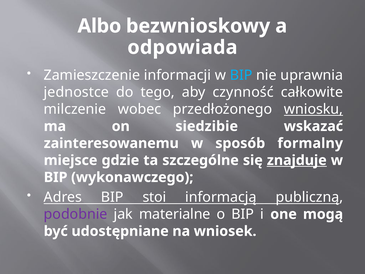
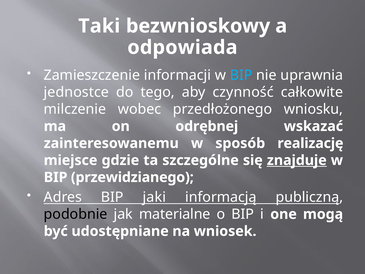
Albo: Albo -> Taki (99, 26)
wniosku underline: present -> none (314, 109)
siedzibie: siedzibie -> odrębnej (207, 126)
formalny: formalny -> realizację (310, 143)
wykonawczego: wykonawczego -> przewidzianego (132, 177)
stoi: stoi -> jaki (154, 197)
podobnie colour: purple -> black (76, 214)
